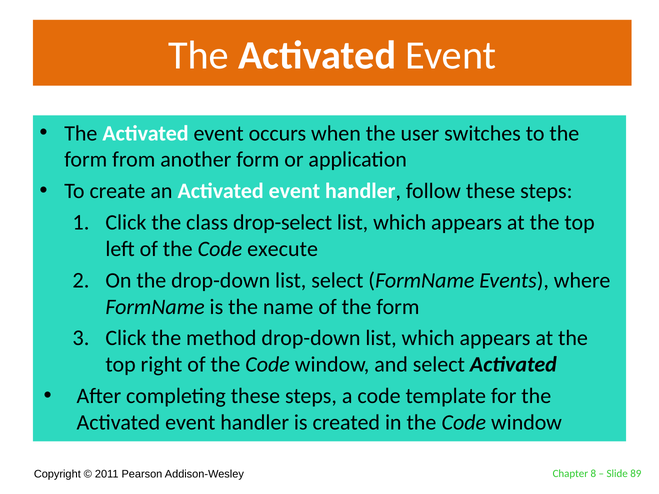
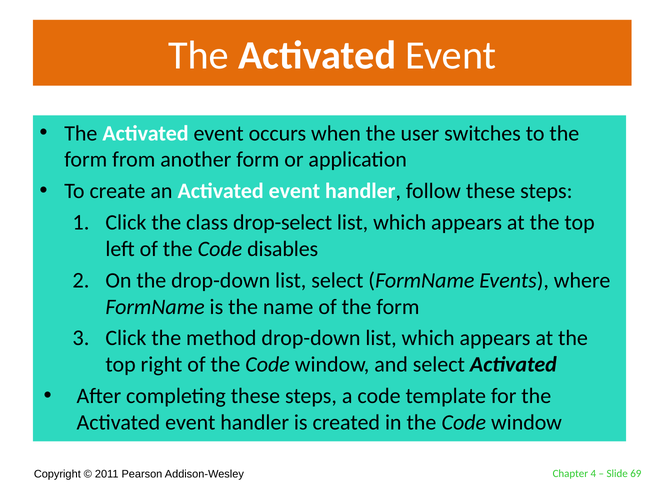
execute: execute -> disables (283, 249)
8: 8 -> 4 (593, 474)
89: 89 -> 69 (636, 474)
